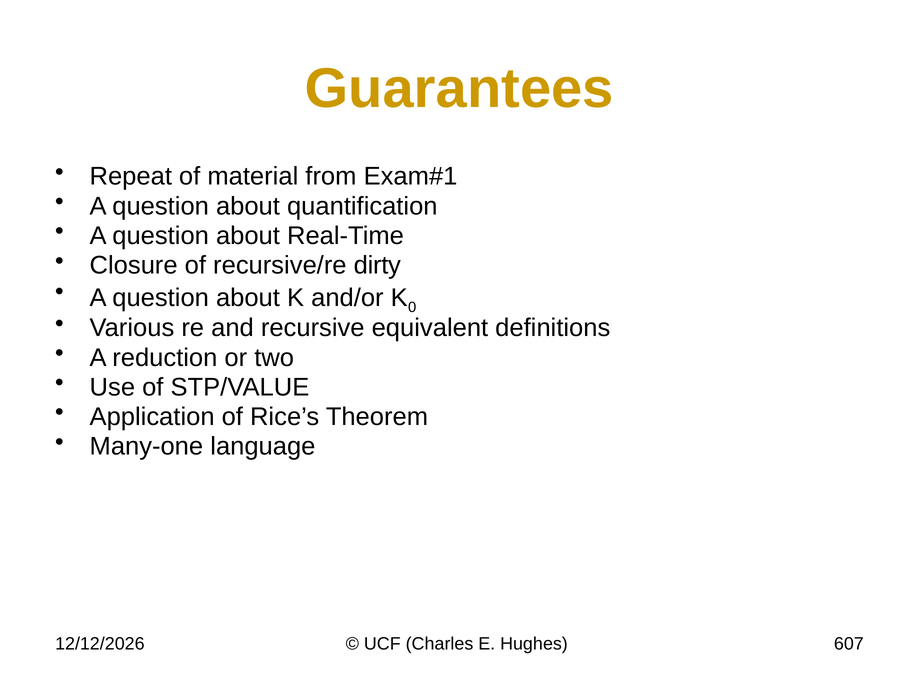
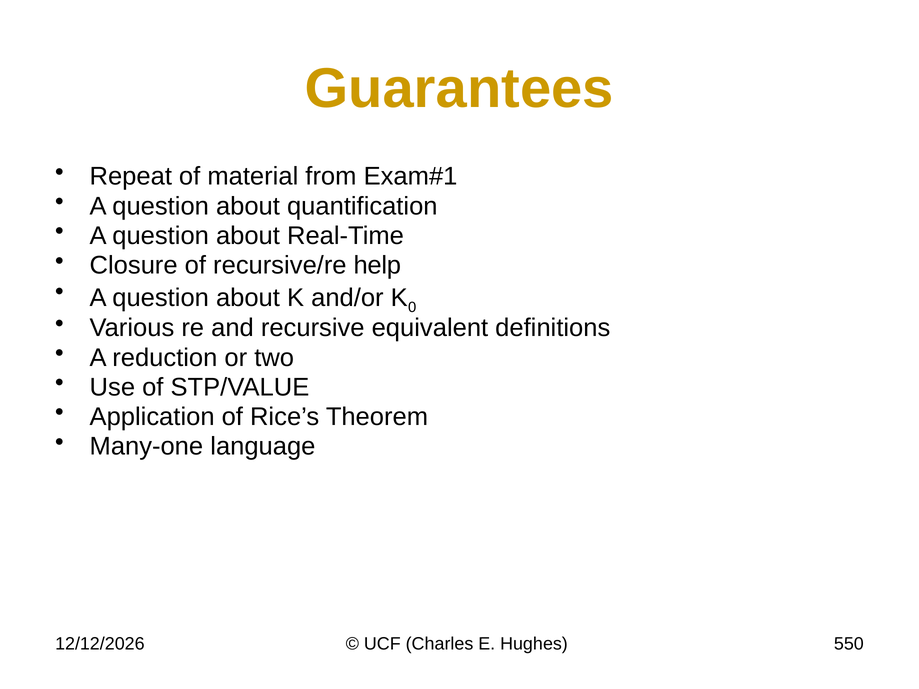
dirty: dirty -> help (377, 265)
607: 607 -> 550 (849, 644)
